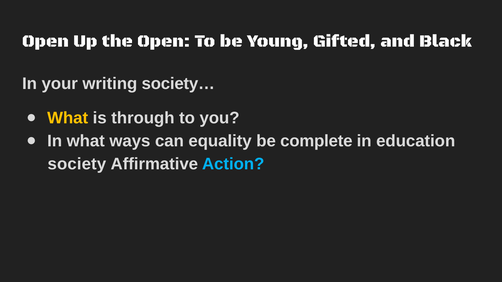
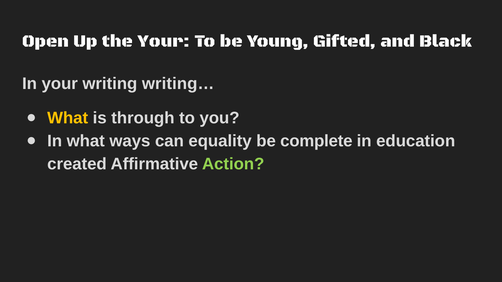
the Open: Open -> Your (164, 41)
society…: society… -> writing… (178, 84)
society: society -> created (77, 164)
Action colour: light blue -> light green (233, 164)
